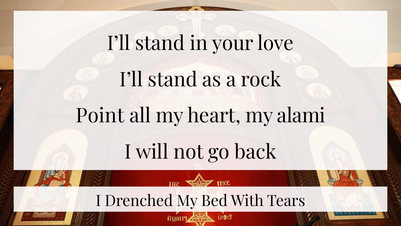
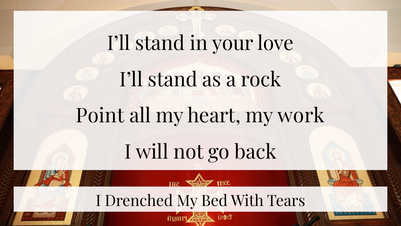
alami: alami -> work (301, 116)
